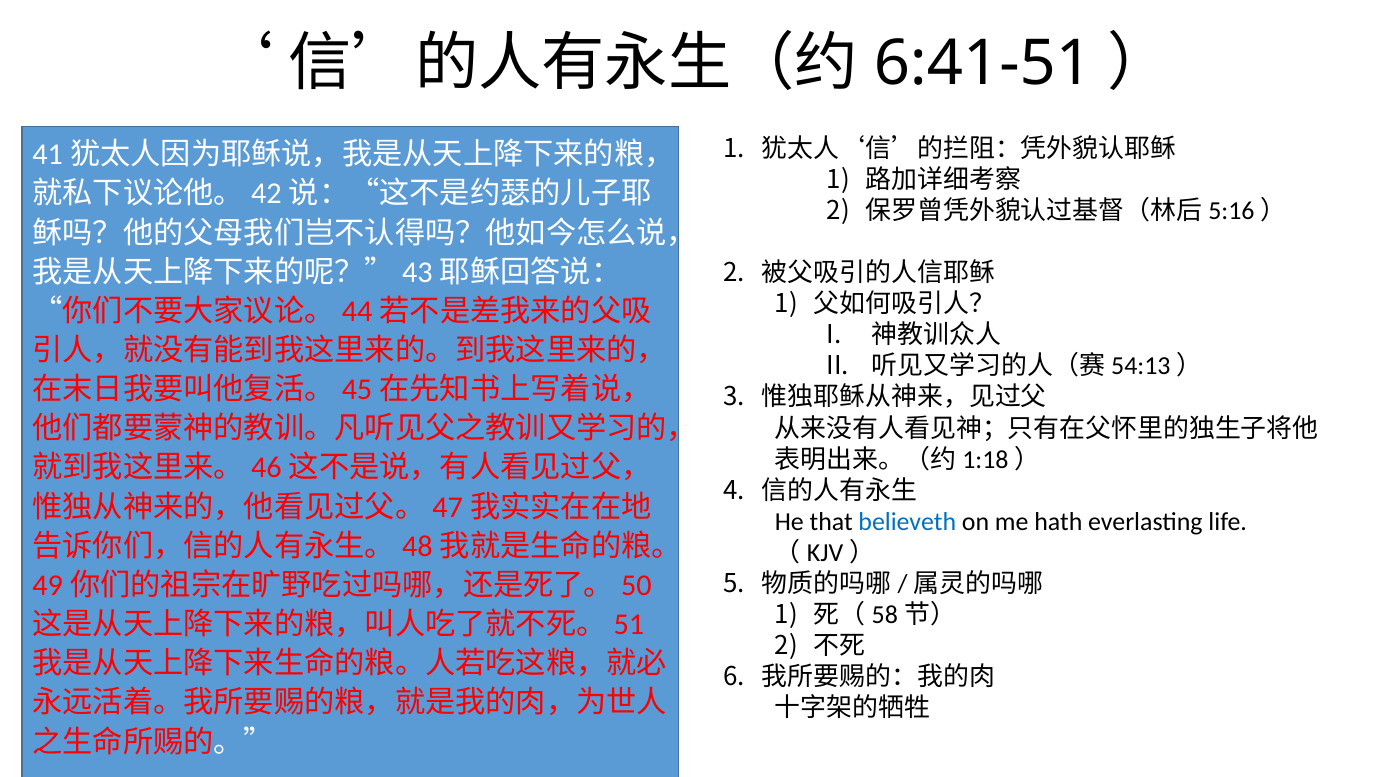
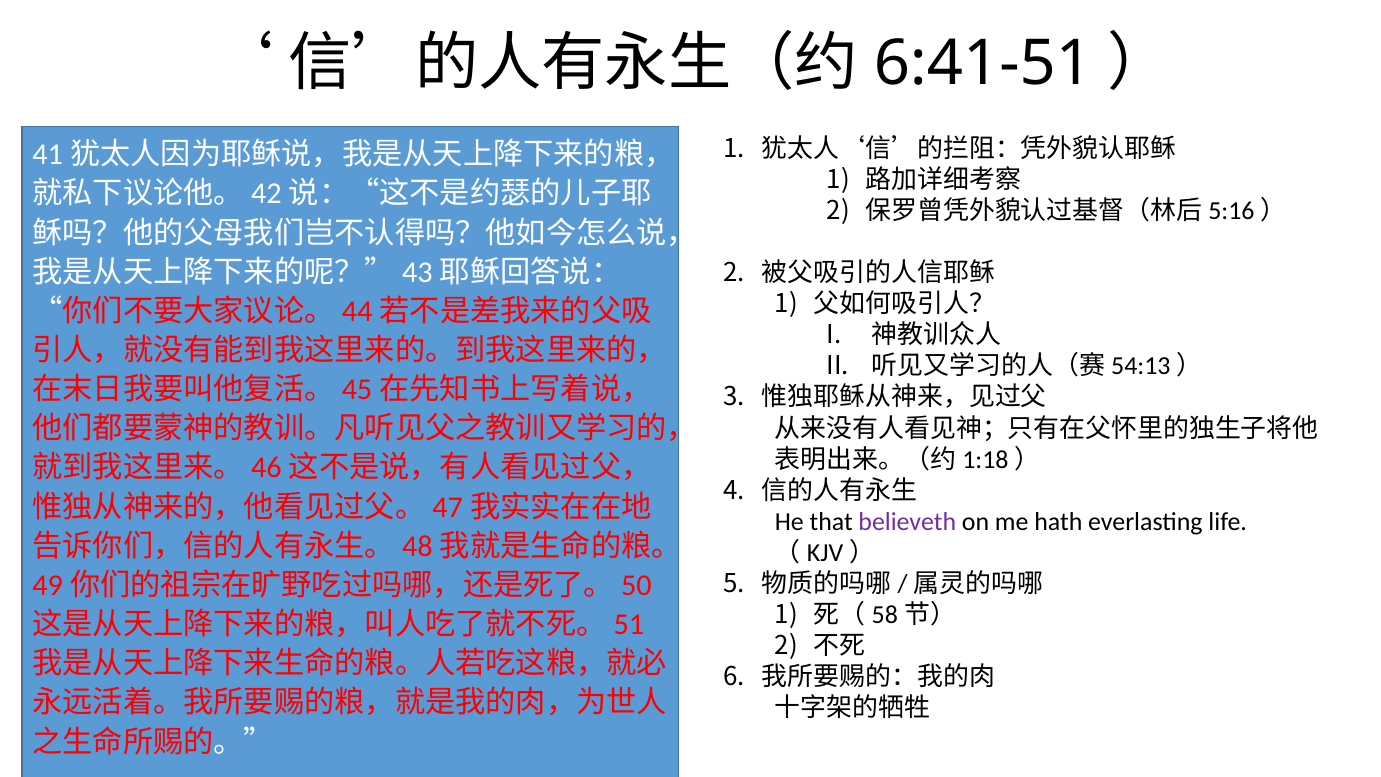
believeth colour: blue -> purple (907, 522)
